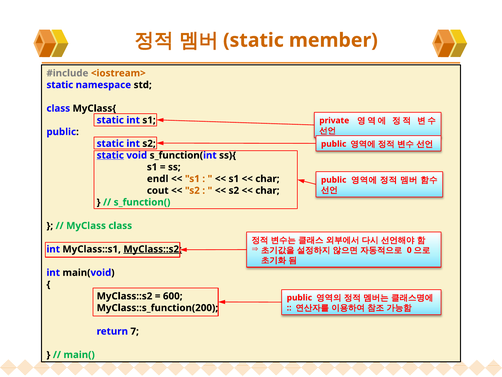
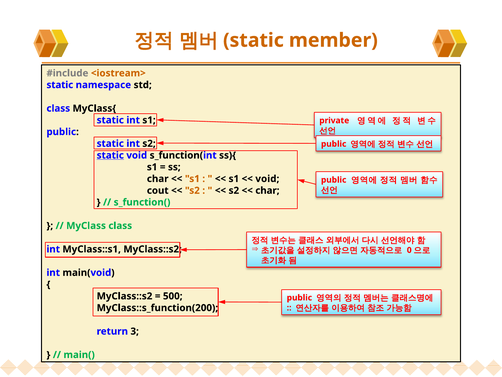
endl: endl -> char (158, 179)
char: char -> void (267, 179)
MyClass::s2 underline: present -> none (153, 249)
600: 600 -> 500 (173, 296)
7: 7 -> 3 (135, 331)
